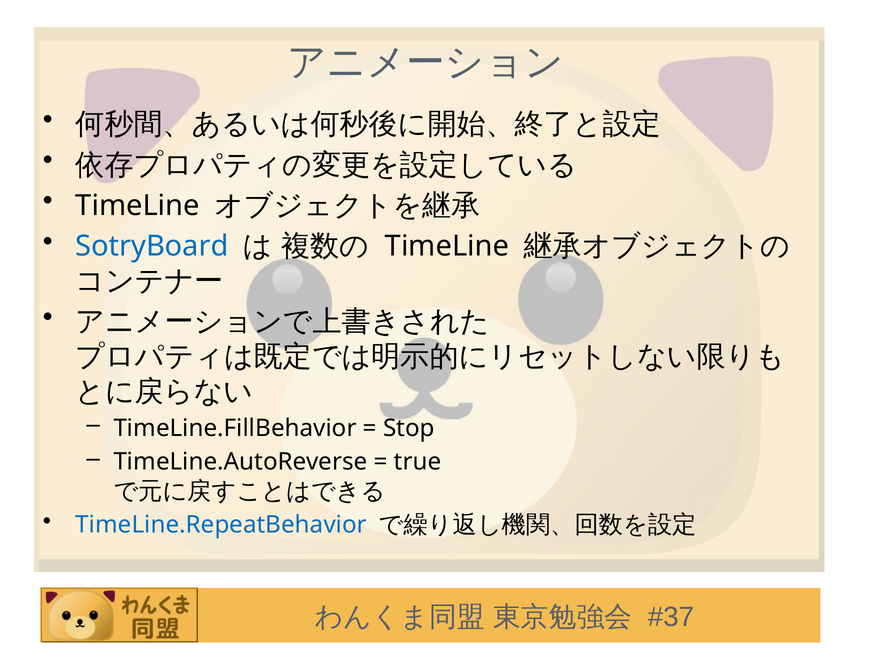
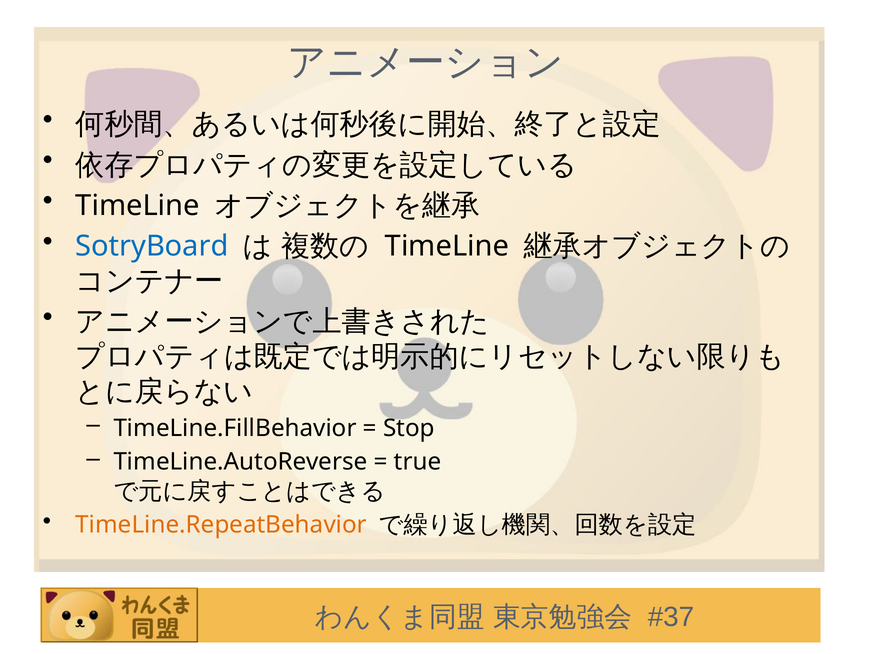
TimeLine.RepeatBehavior colour: blue -> orange (221, 525)
